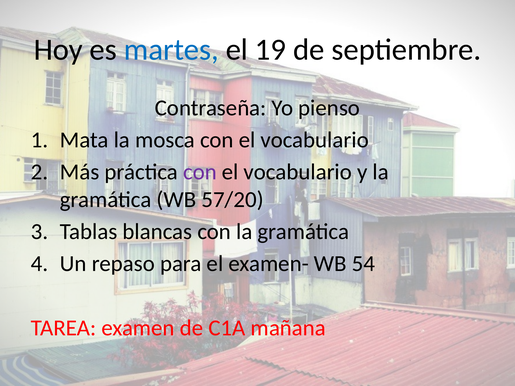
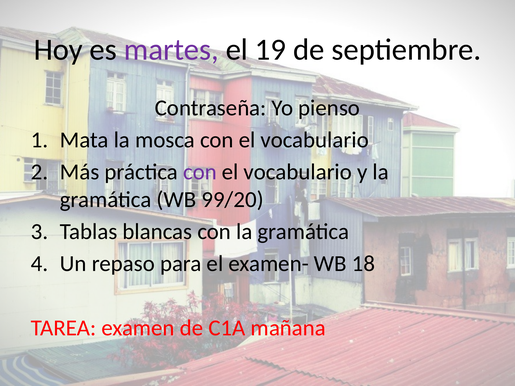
martes colour: blue -> purple (171, 50)
57/20: 57/20 -> 99/20 (233, 200)
54: 54 -> 18 (363, 264)
